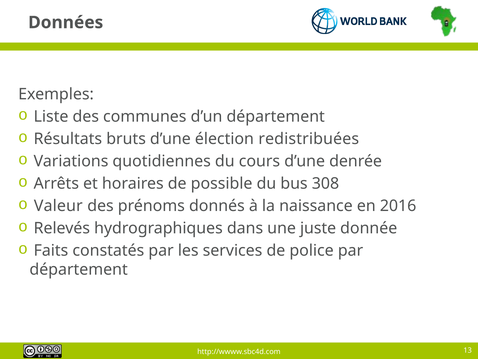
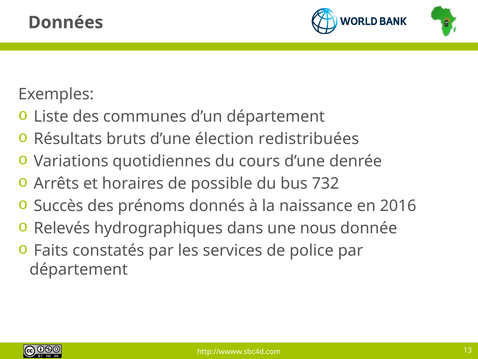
308: 308 -> 732 (325, 183)
Valeur: Valeur -> Succès (58, 206)
juste: juste -> nous (318, 228)
